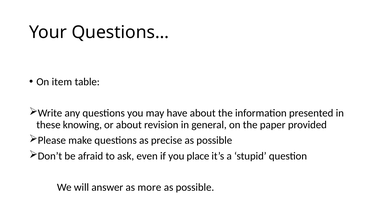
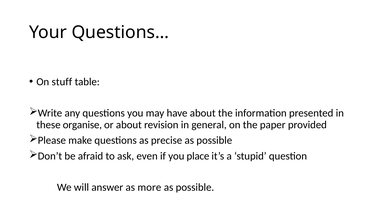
item: item -> stuff (62, 81)
knowing: knowing -> organise (82, 124)
